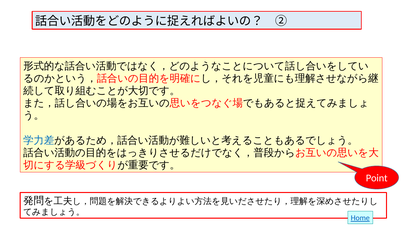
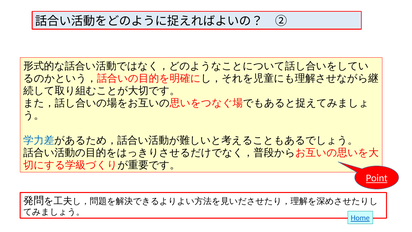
Point underline: none -> present (377, 178)
